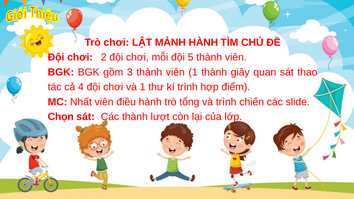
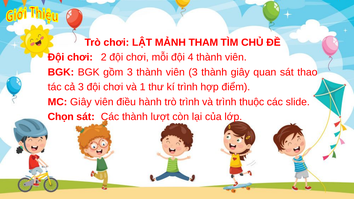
MẢNH HÀNH: HÀNH -> THAM (203, 42)
5: 5 -> 4 (191, 57)
viên 1: 1 -> 3 (193, 72)
cả 4: 4 -> 3 (81, 87)
MC Nhất: Nhất -> Giây (81, 102)
trò tổng: tổng -> trình (189, 102)
chiến: chiến -> thuộc (252, 102)
